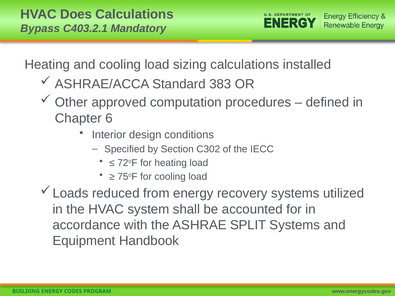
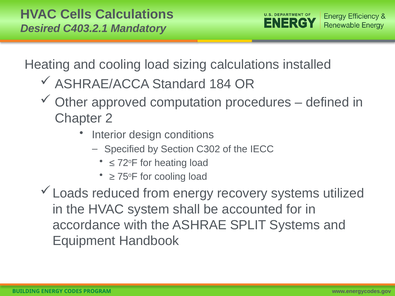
Does: Does -> Cells (76, 14)
Bypass: Bypass -> Desired (40, 29)
383: 383 -> 184 (220, 84)
6: 6 -> 2 (109, 118)
